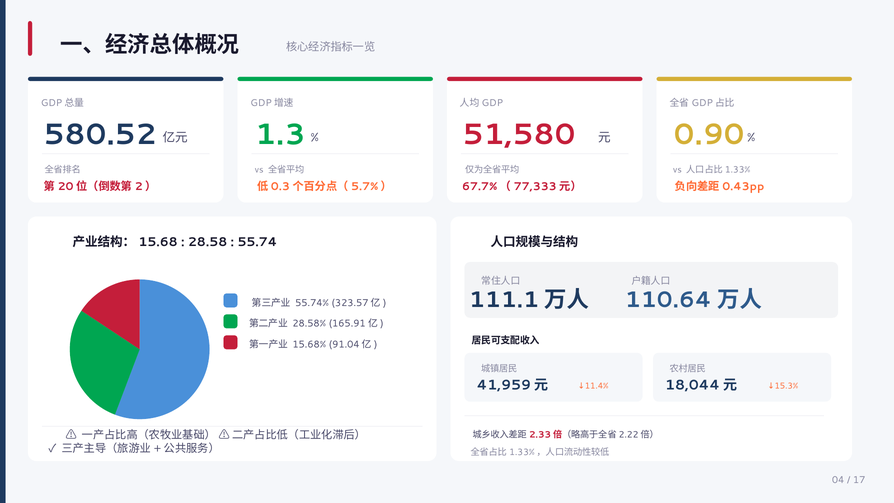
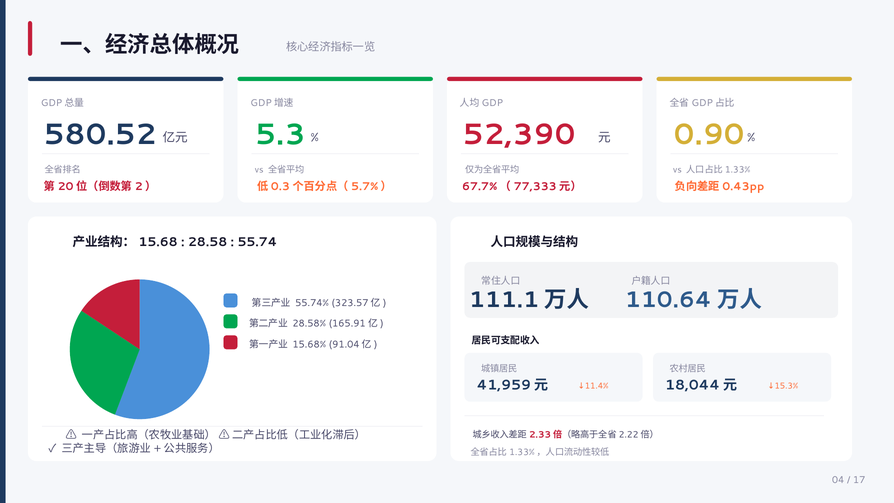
1.3: 1.3 -> 5.3 (280, 134)
51,580: 51,580 -> 52,390 (519, 134)
